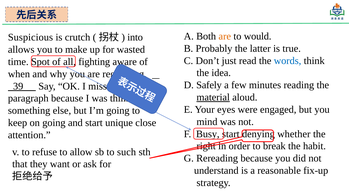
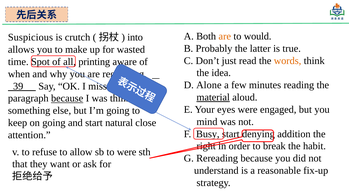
words colour: blue -> orange (288, 61)
fighting: fighting -> printing (94, 62)
Safely: Safely -> Alone (209, 85)
because underline: none -> present (67, 99)
unique: unique -> natural (119, 123)
whether: whether -> addition (294, 134)
to such: such -> were (127, 152)
